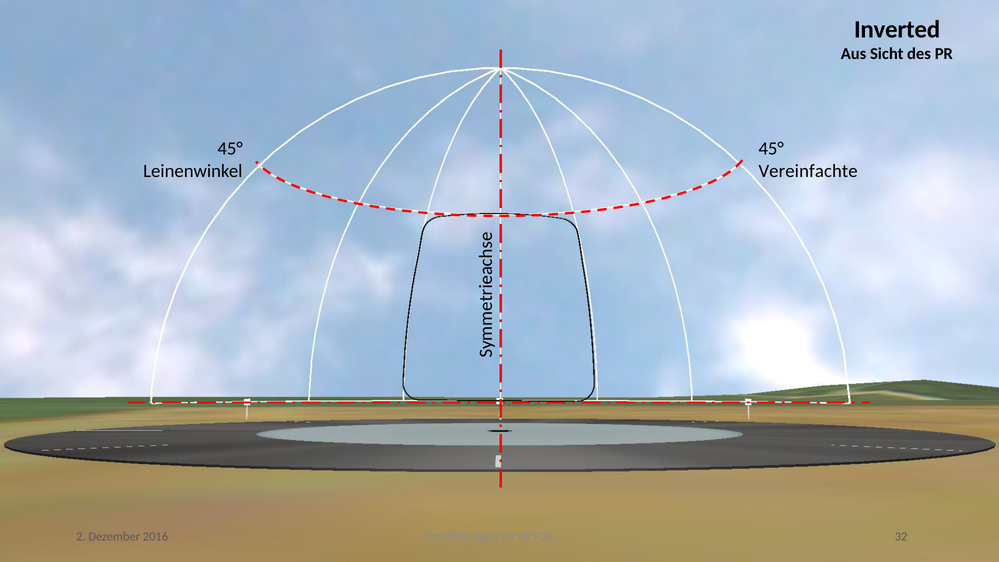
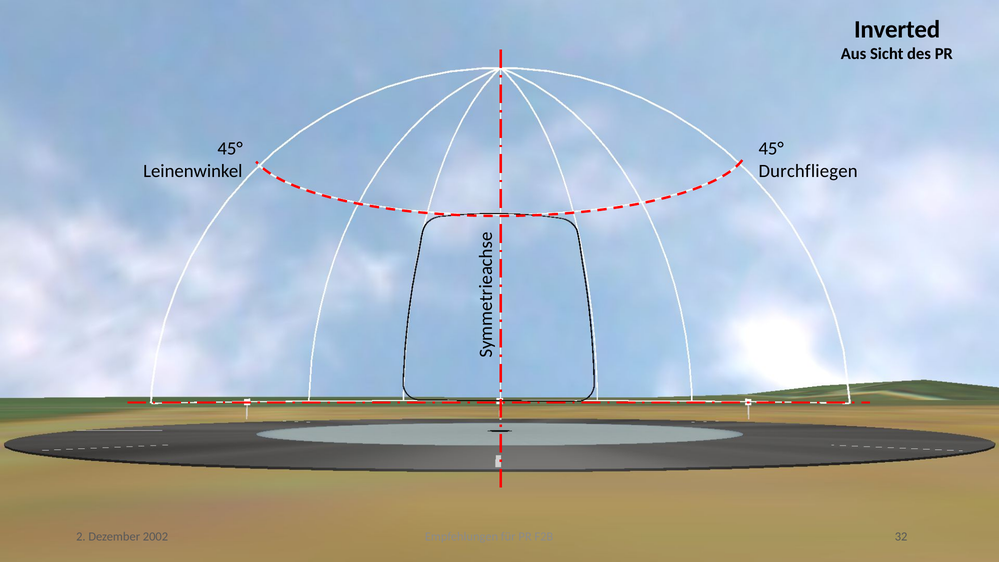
Vereinfachte: Vereinfachte -> Durchfliegen (808, 171)
2016: 2016 -> 2002 (155, 537)
